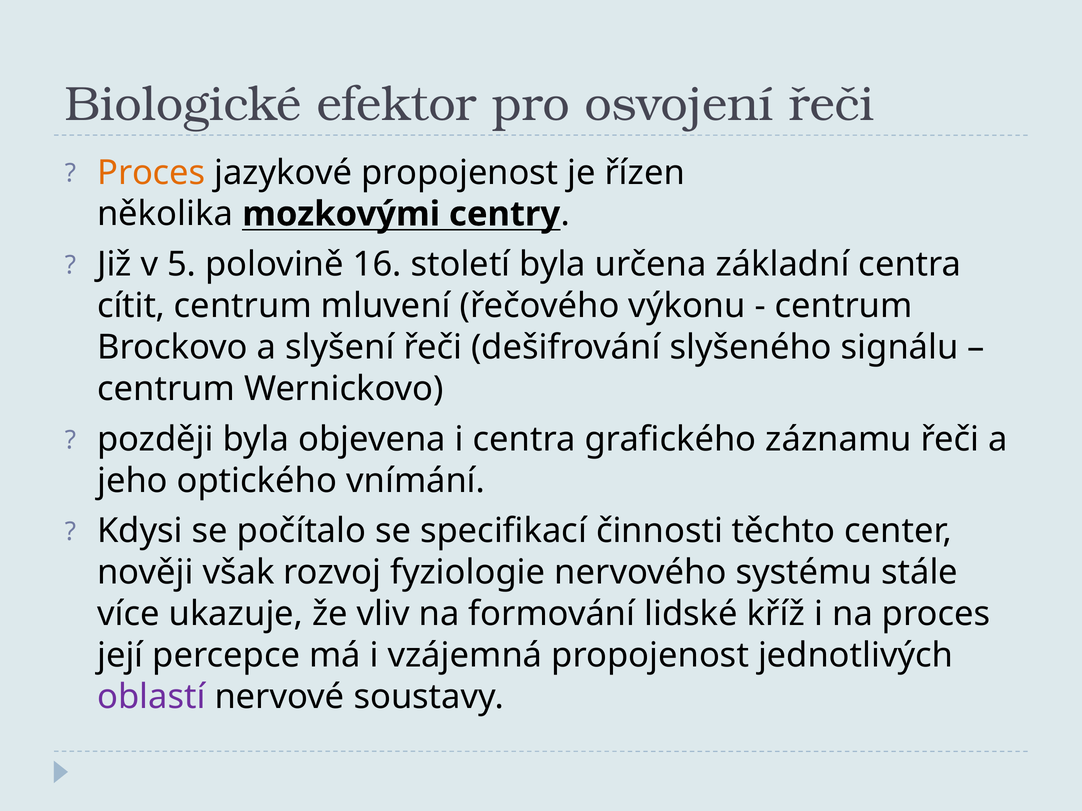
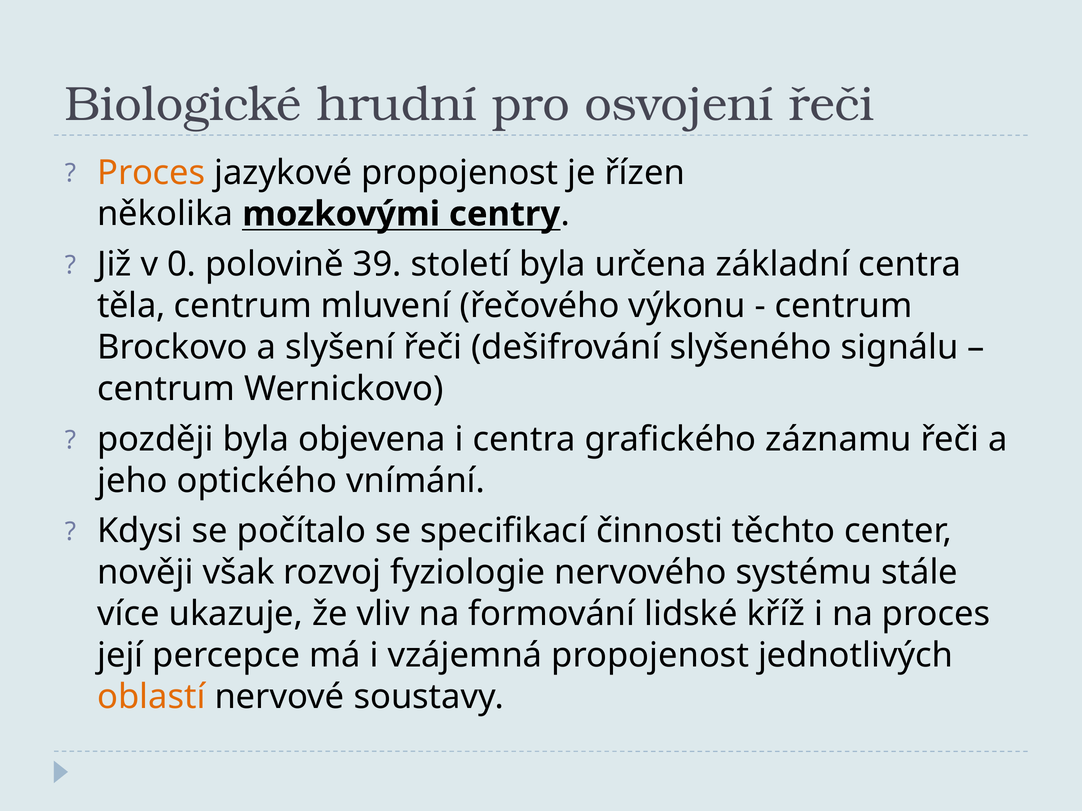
efektor: efektor -> hrudní (397, 104)
5: 5 -> 0 (182, 265)
16: 16 -> 39 (377, 265)
cítit: cítit -> těla (131, 306)
oblastí colour: purple -> orange (151, 697)
